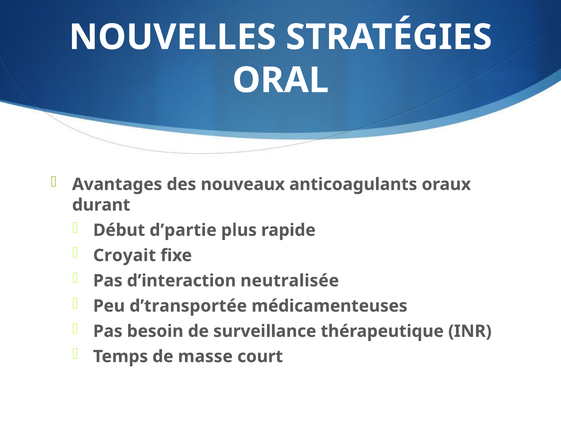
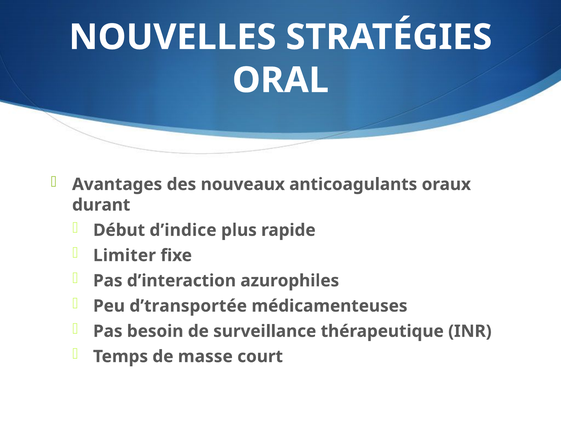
d’partie: d’partie -> d’indice (183, 230)
Croyait: Croyait -> Limiter (124, 255)
neutralisée: neutralisée -> azurophiles (290, 281)
